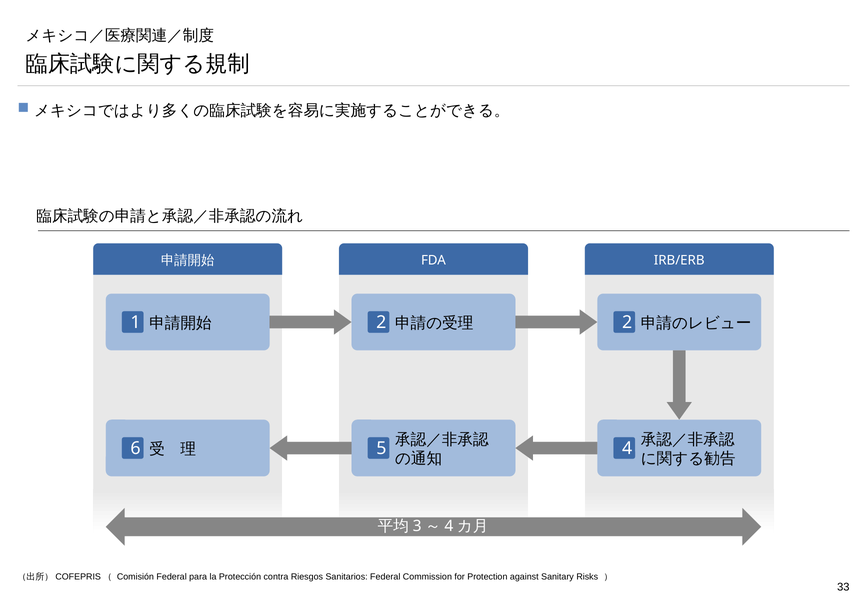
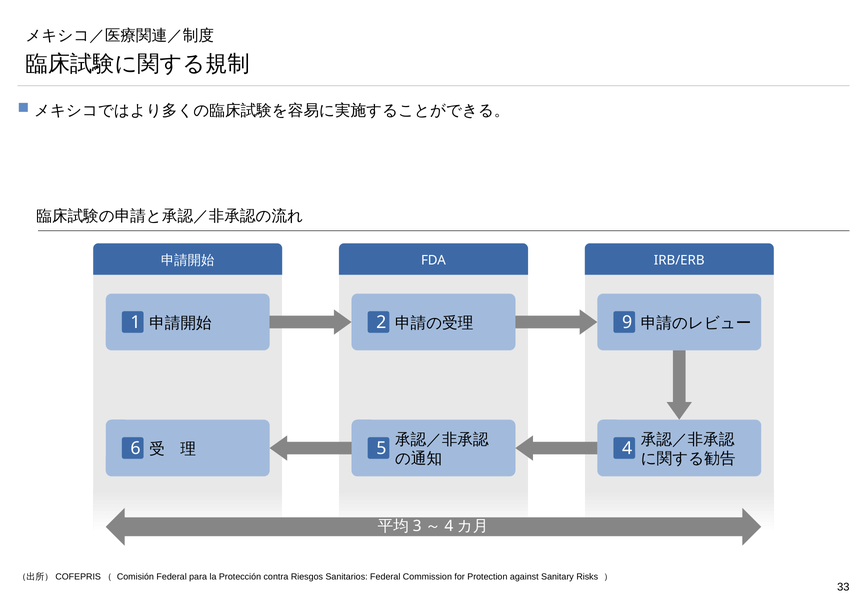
2 2: 2 -> 9 (627, 323)
